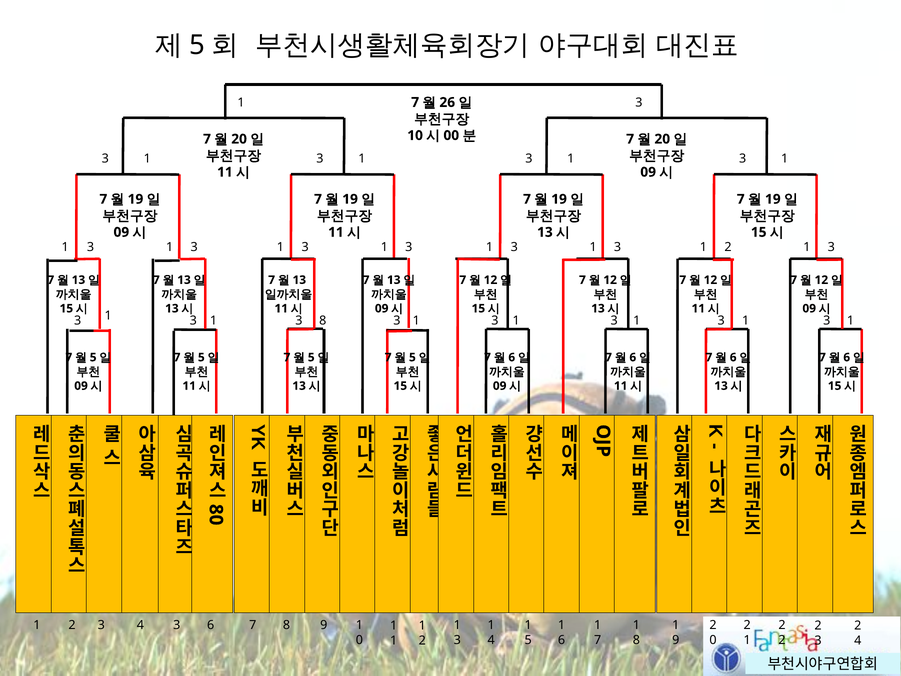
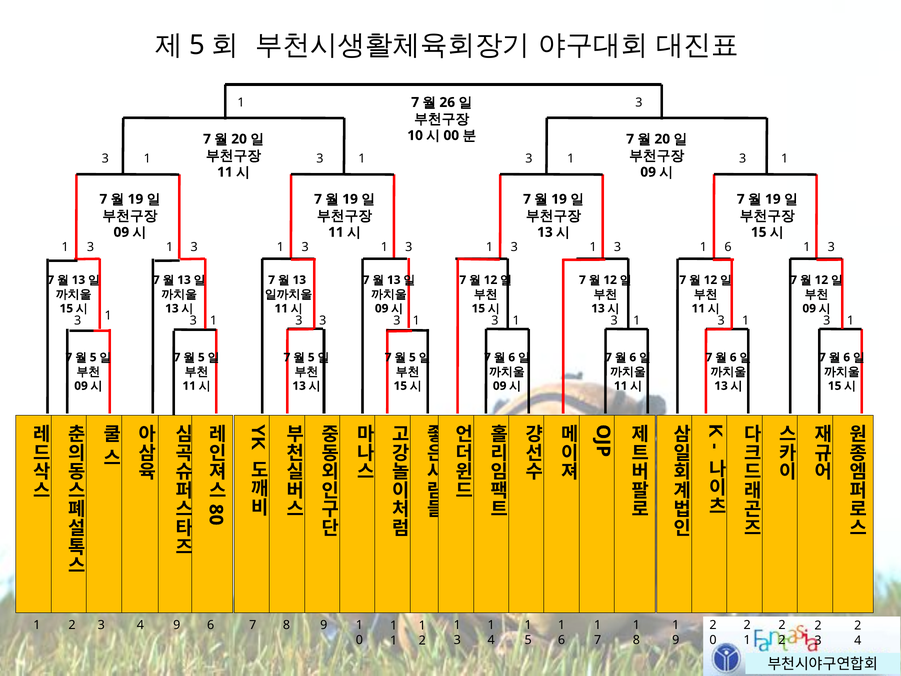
2: 2 -> 6 (728, 247)
8: 8 -> 3 (323, 321)
3 4 3: 3 -> 9 (177, 625)
